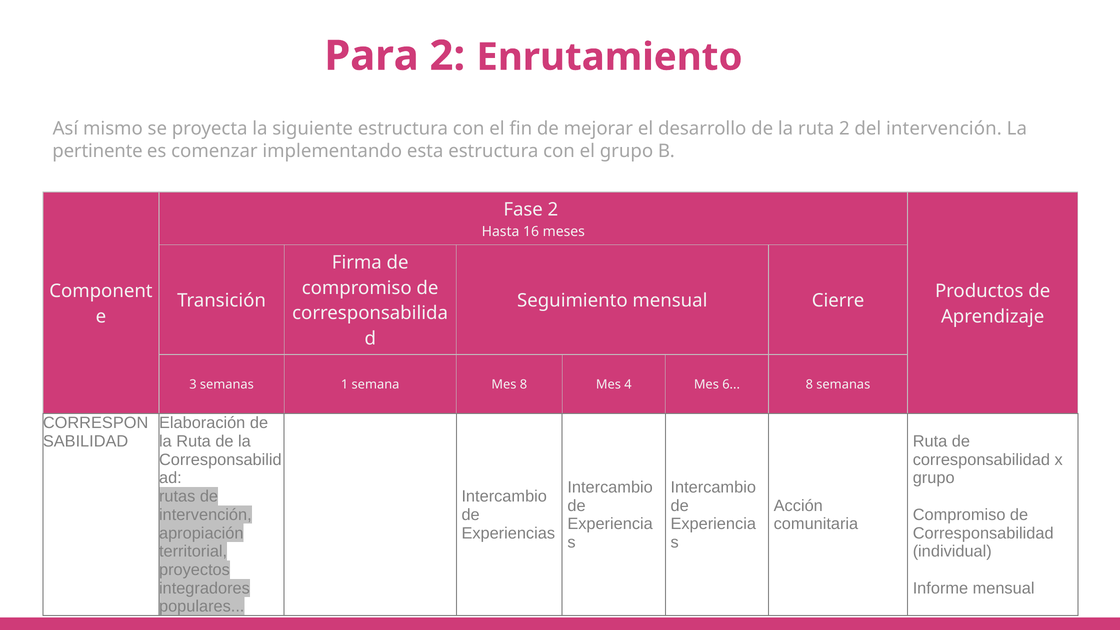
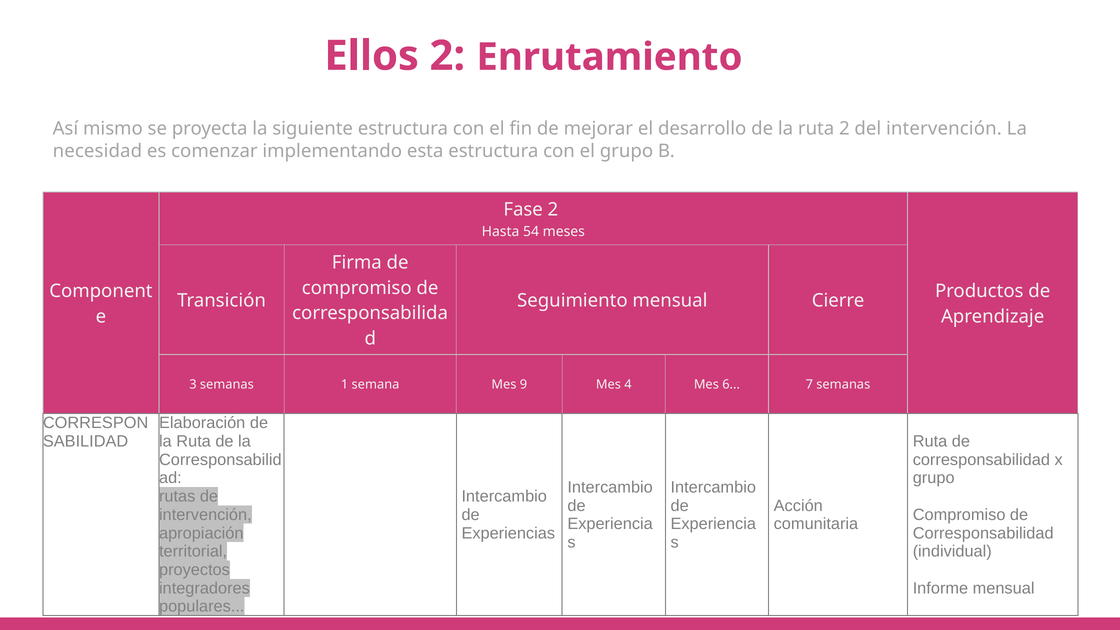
Para: Para -> Ellos (372, 56)
pertinente: pertinente -> necesidad (97, 151)
16: 16 -> 54 (531, 232)
Mes 8: 8 -> 9 (523, 385)
6 8: 8 -> 7 (809, 385)
